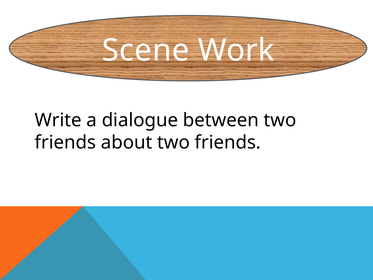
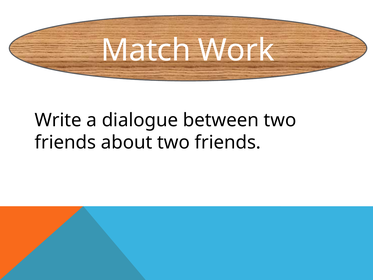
Scene: Scene -> Match (146, 50)
